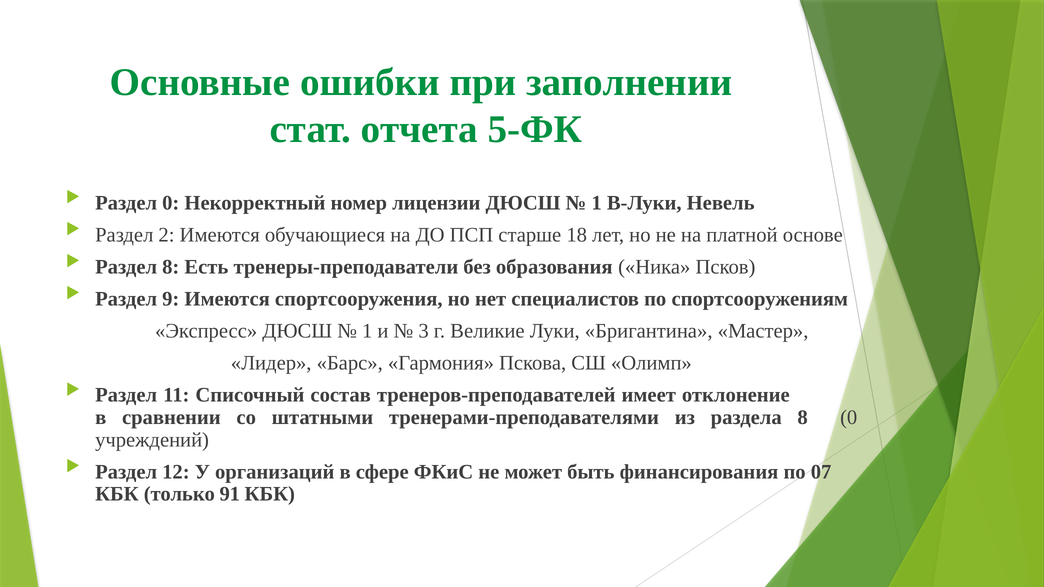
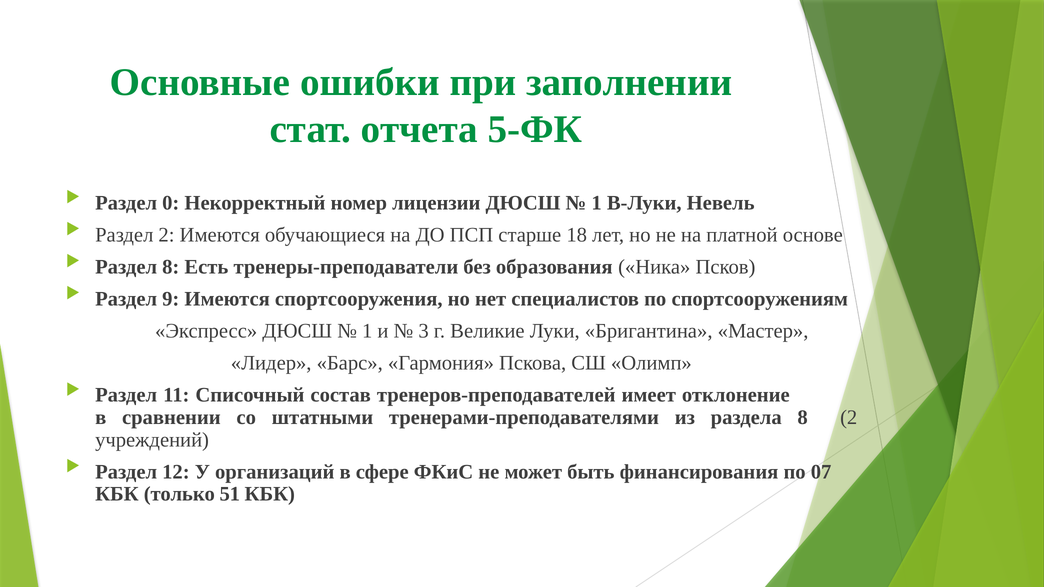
8 0: 0 -> 2 (849, 418)
91: 91 -> 51 (230, 494)
